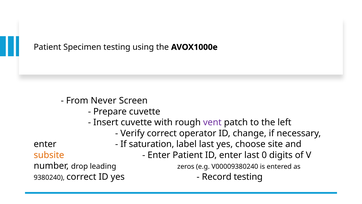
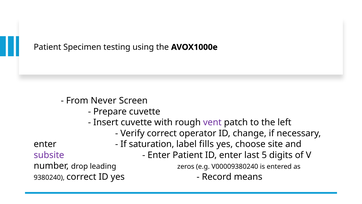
label last: last -> fills (206, 144)
subsite colour: orange -> purple (49, 155)
0: 0 -> 5 (264, 155)
Record testing: testing -> means (248, 176)
